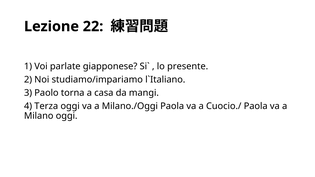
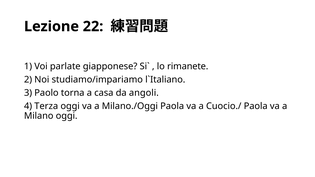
presente: presente -> rimanete (188, 66)
mangi: mangi -> angoli (144, 93)
